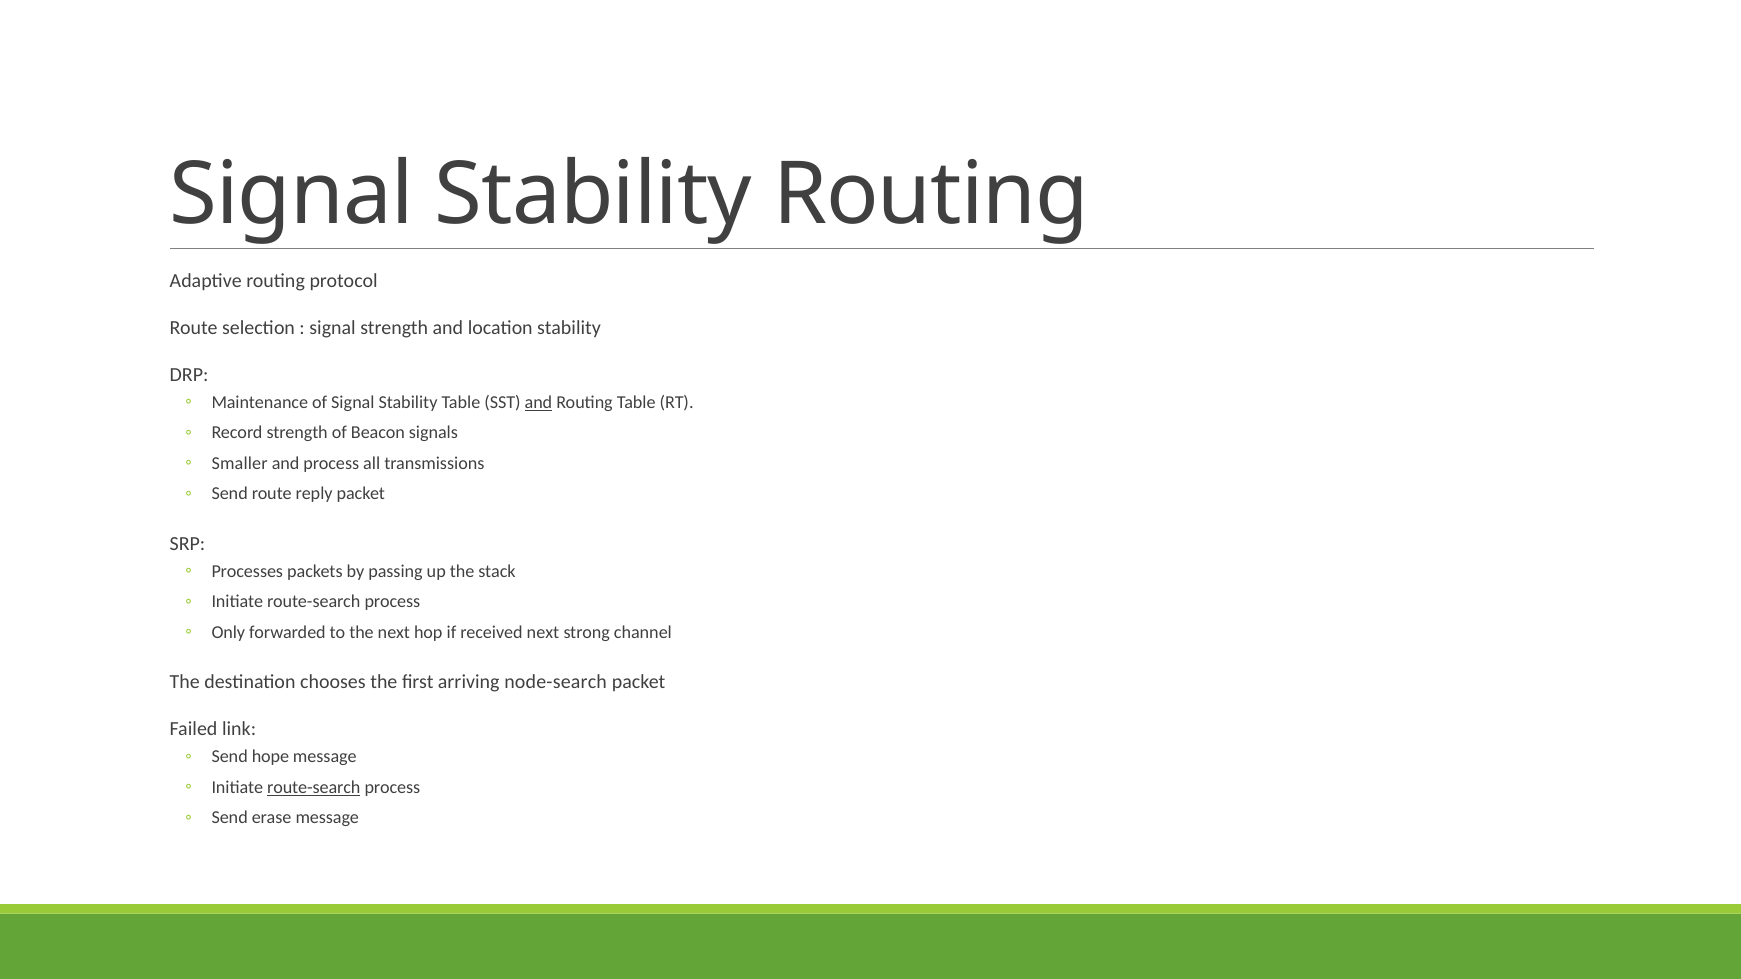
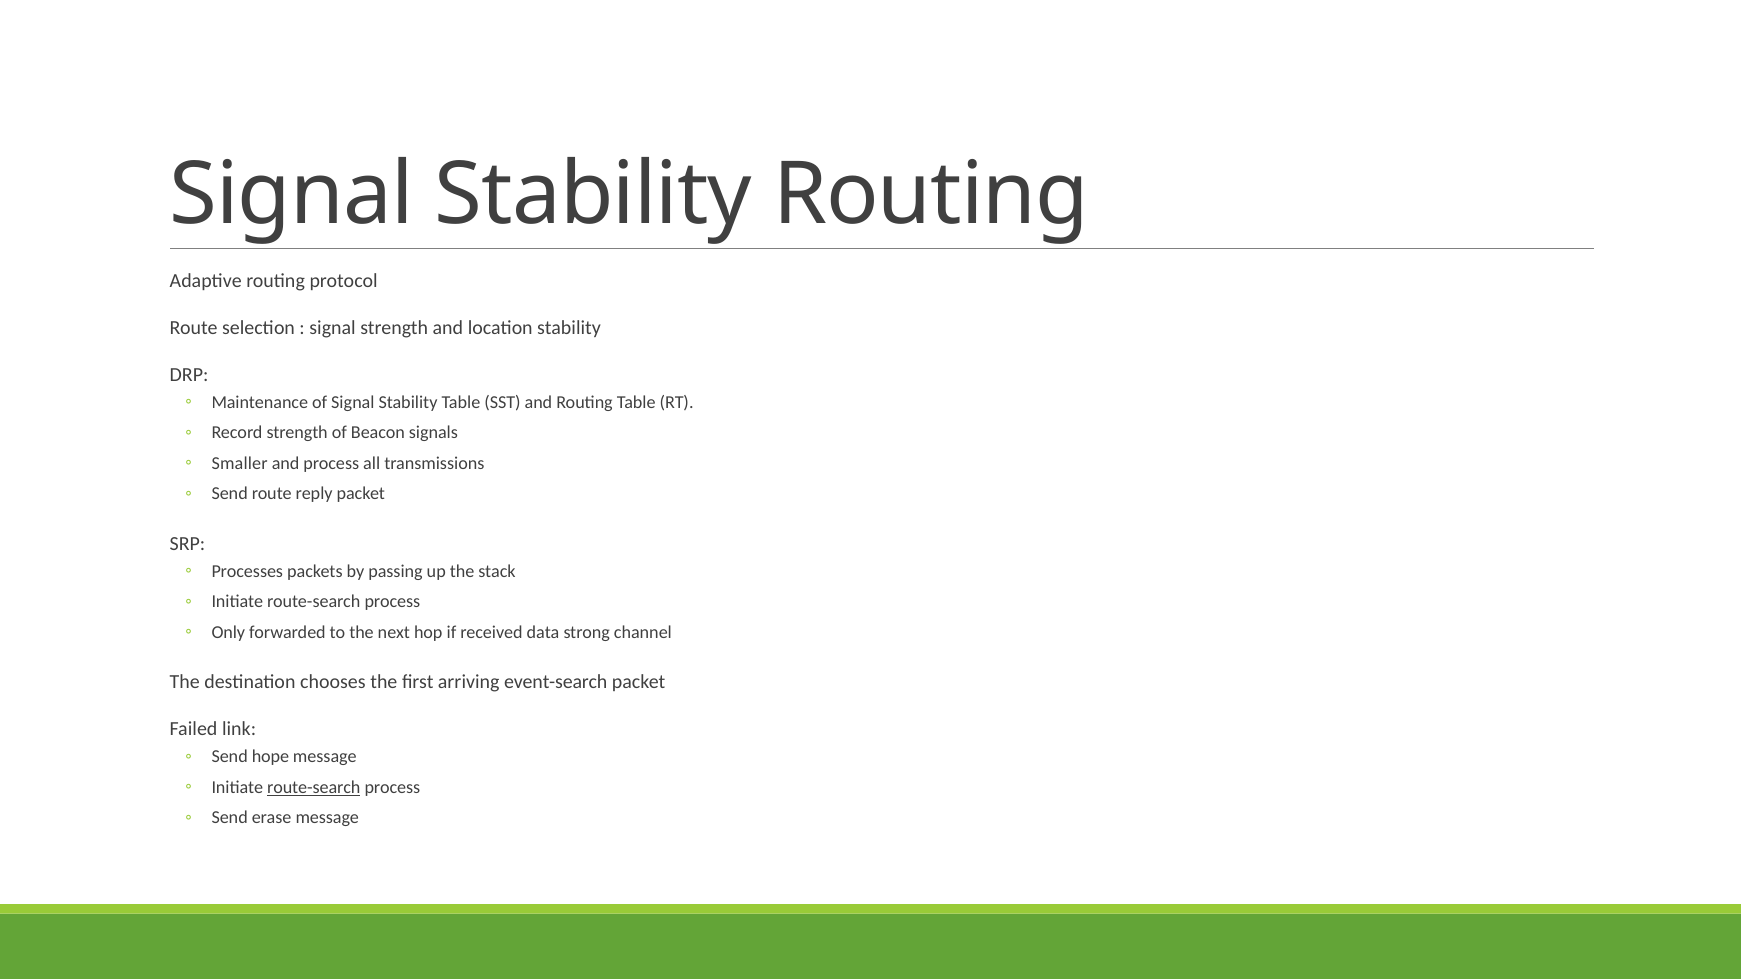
and underline: present -> none (538, 402)
received next: next -> data (543, 633)
node-search: node-search -> event-search (556, 682)
